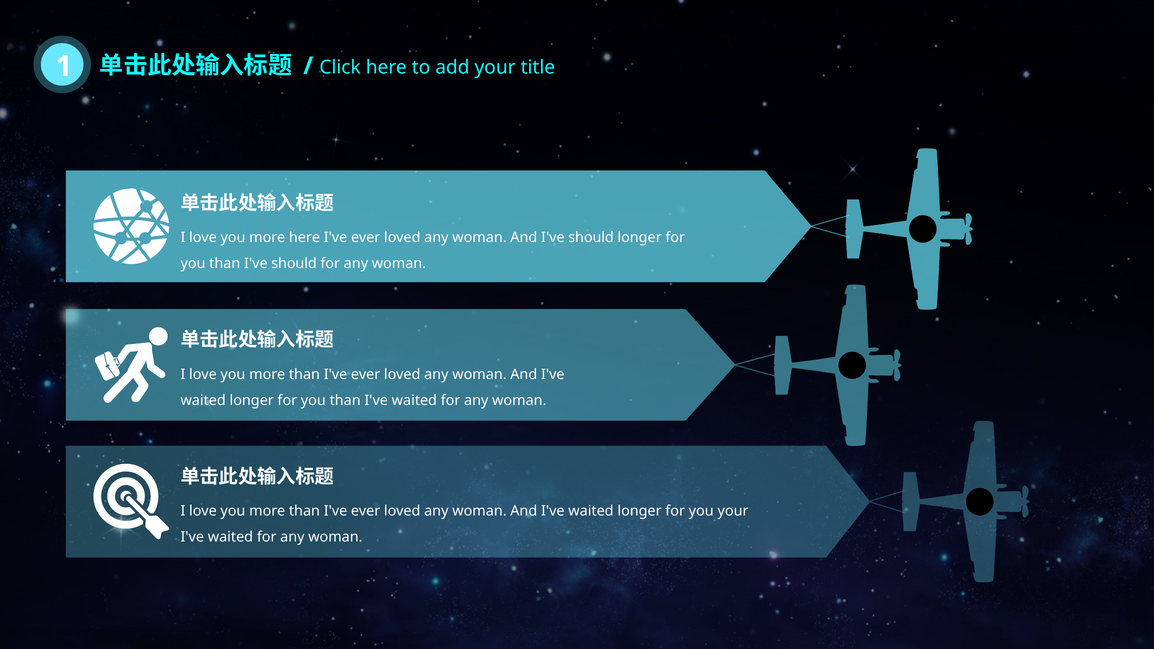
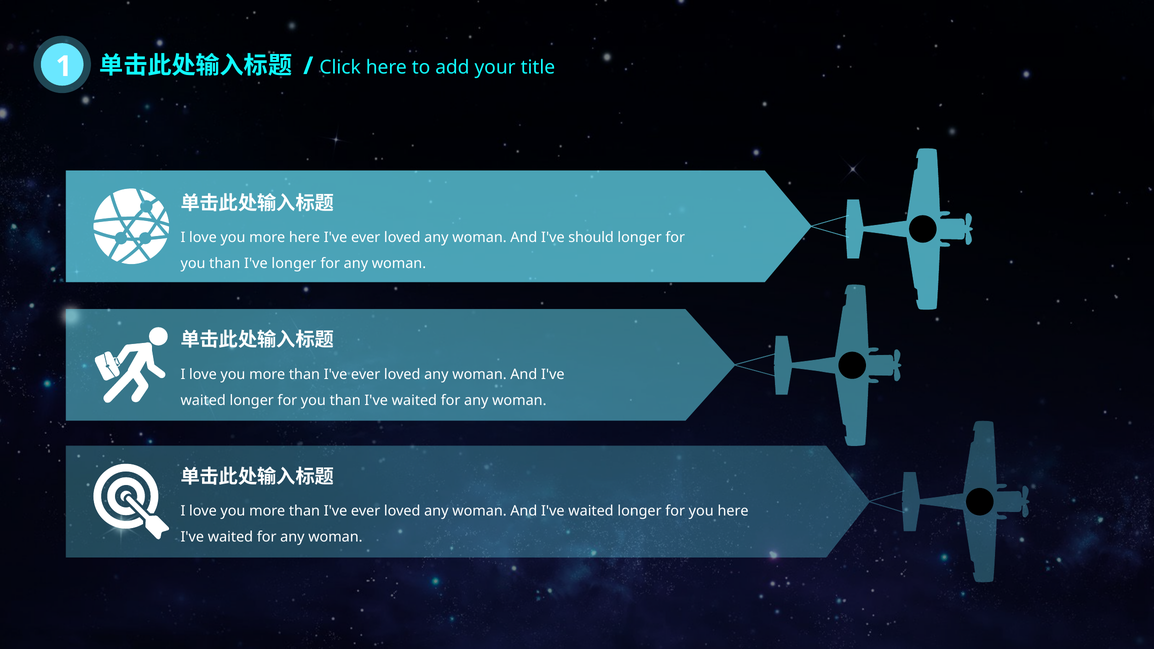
than I've should: should -> longer (294, 263)
you your: your -> here (733, 511)
